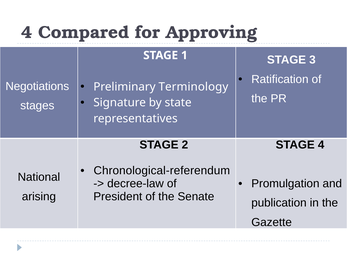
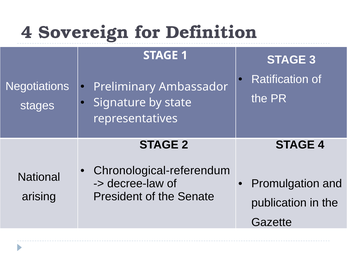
Compared: Compared -> Sovereign (84, 32)
Approving: Approving -> Definition (211, 32)
Terminology: Terminology -> Ambassador (193, 87)
